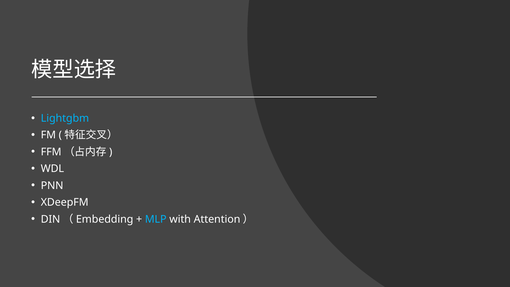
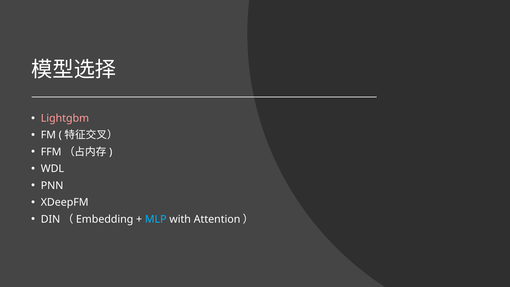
Lightgbm colour: light blue -> pink (65, 118)
